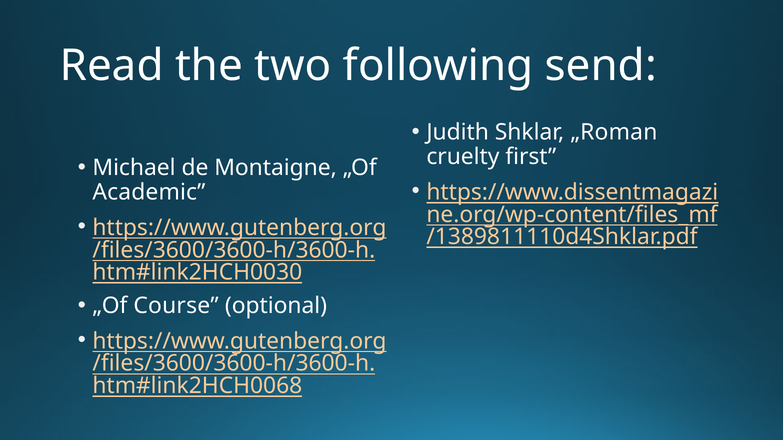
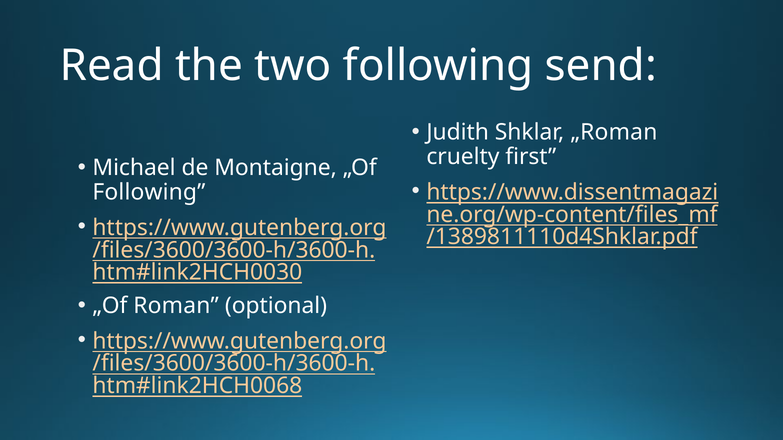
Academic: Academic -> Following (149, 192)
Course: Course -> Roman (176, 306)
